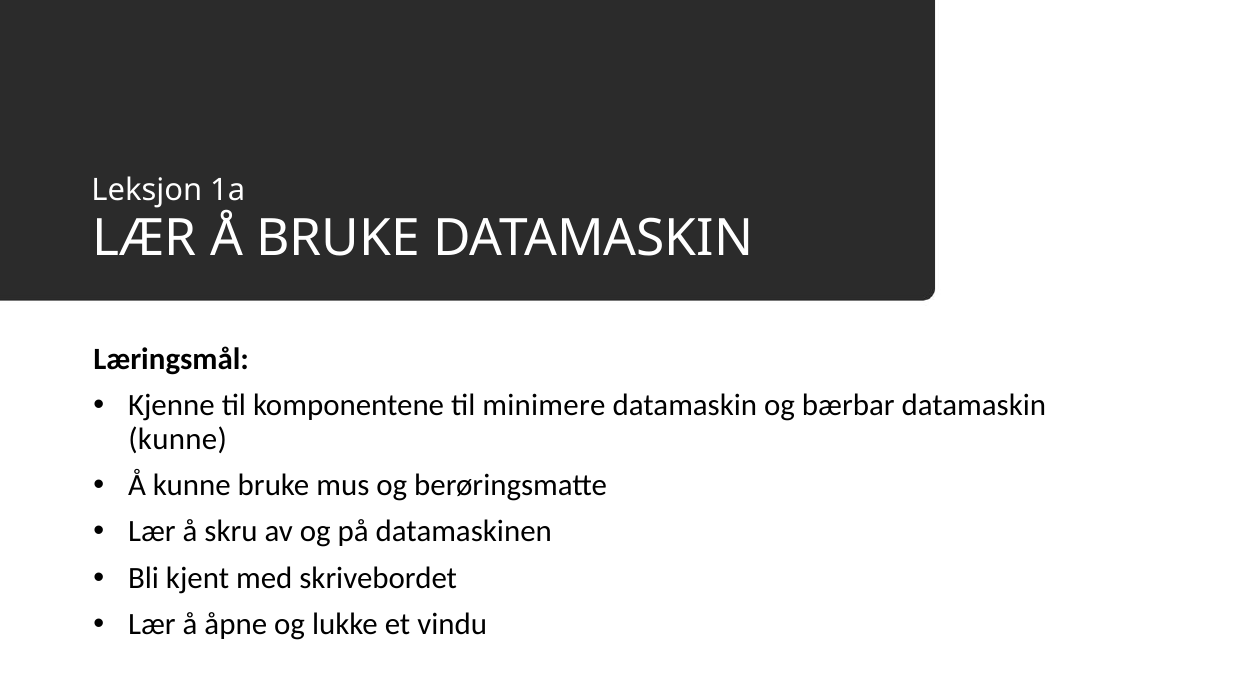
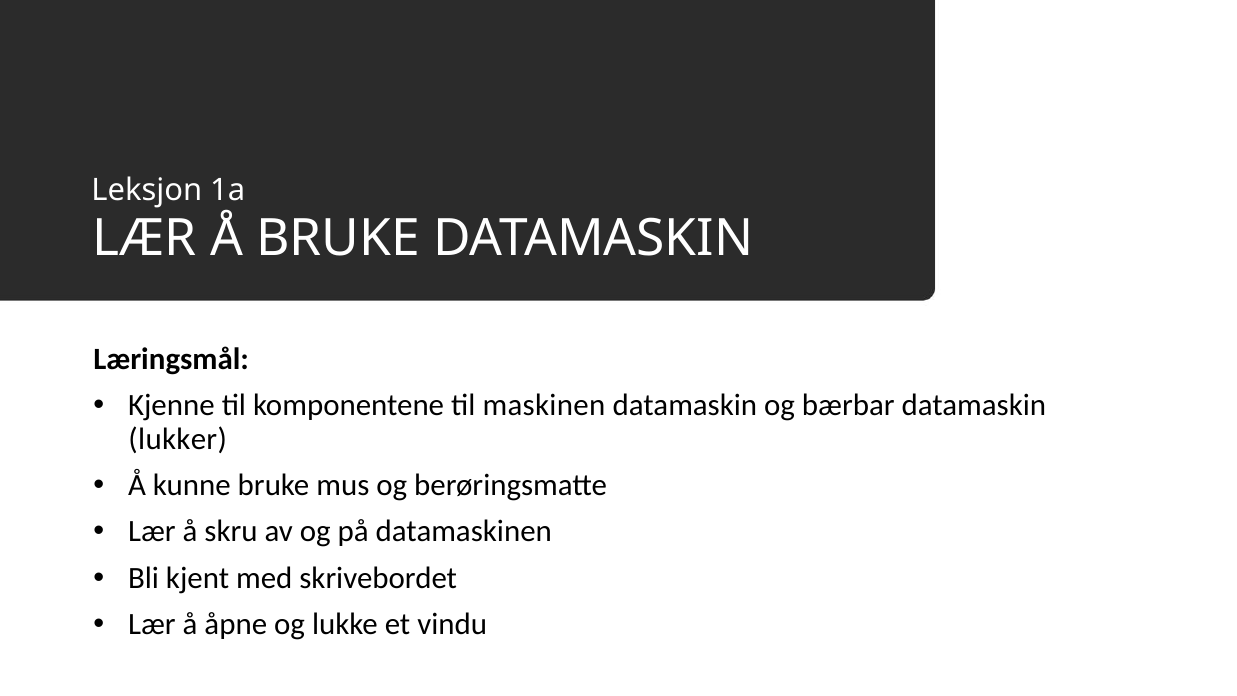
minimere: minimere -> maskinen (544, 406)
kunne: kunne -> lukker (178, 439)
